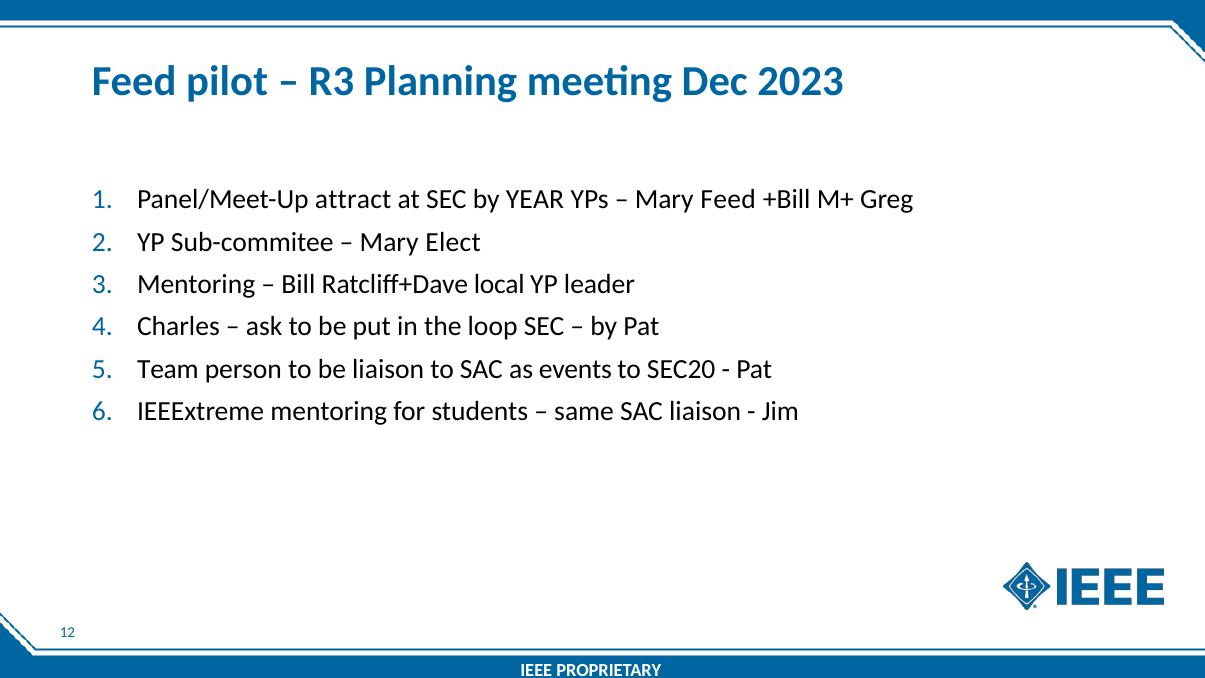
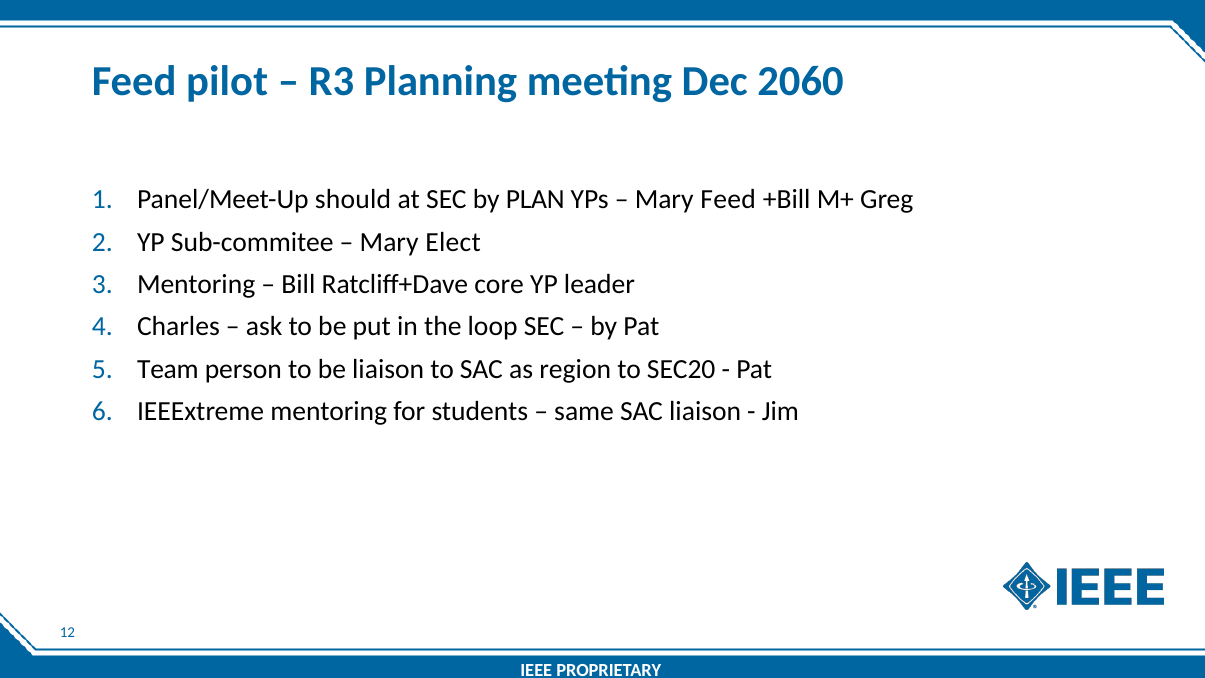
2023: 2023 -> 2060 (801, 82)
attract: attract -> should (353, 200)
YEAR: YEAR -> PLAN (535, 200)
local: local -> core (499, 284)
events: events -> region (575, 369)
